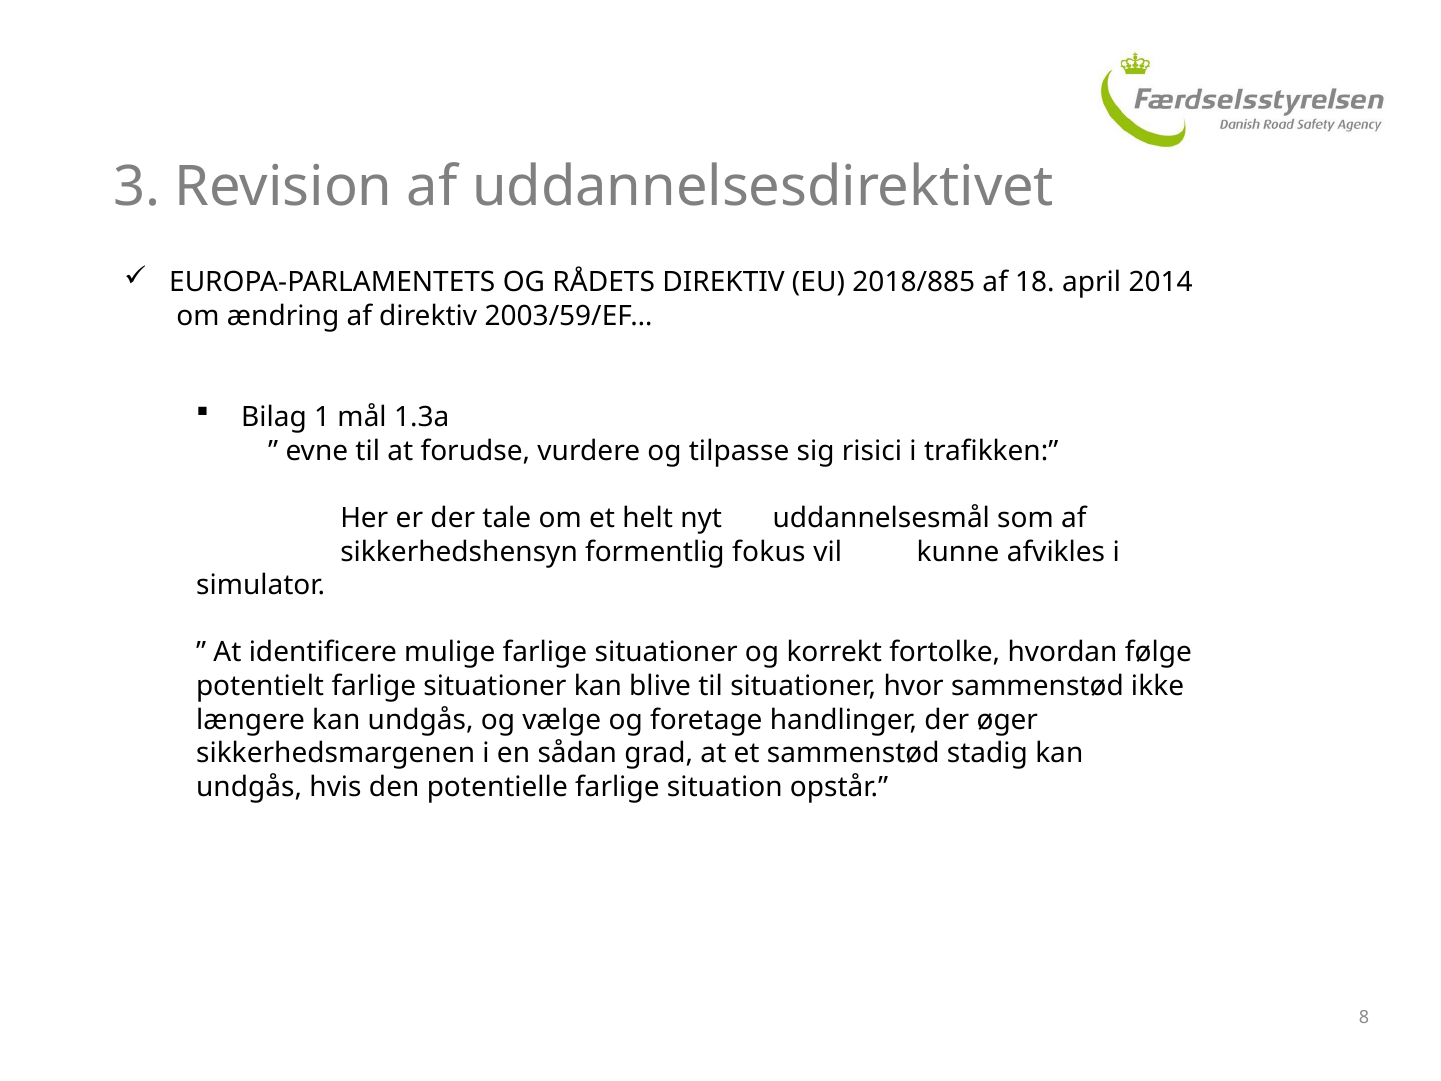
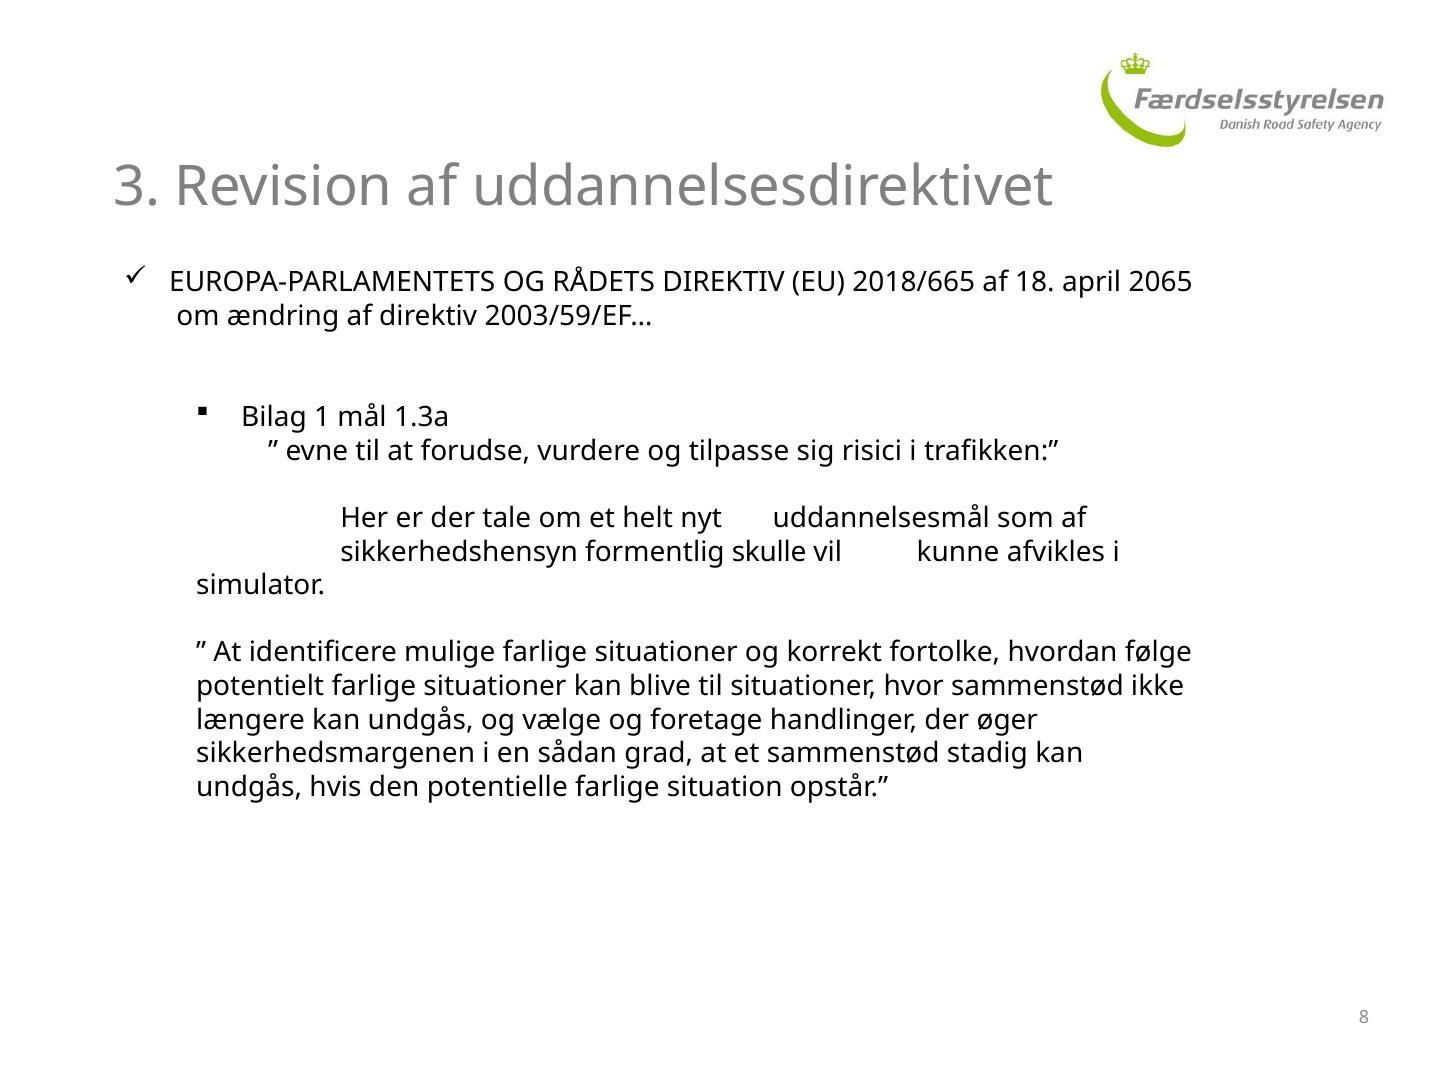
2018/885: 2018/885 -> 2018/665 (914, 283)
2014: 2014 -> 2065 (1161, 283)
fokus: fokus -> skulle (769, 552)
